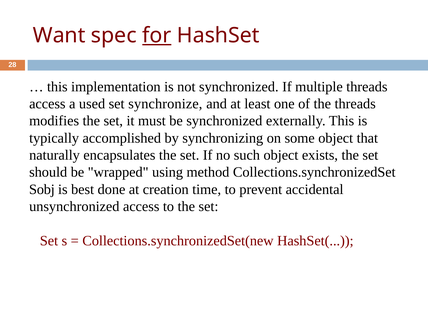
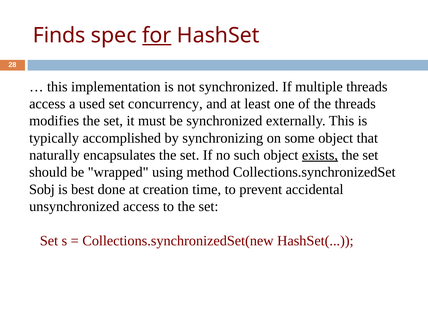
Want: Want -> Finds (59, 35)
synchronize: synchronize -> concurrency (165, 104)
exists underline: none -> present (320, 155)
